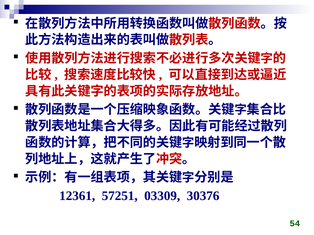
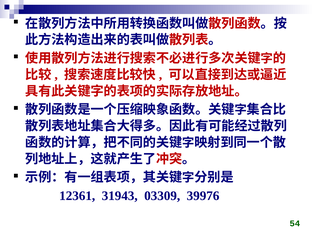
57251: 57251 -> 31943 (120, 196)
30376: 30376 -> 39976 (203, 196)
